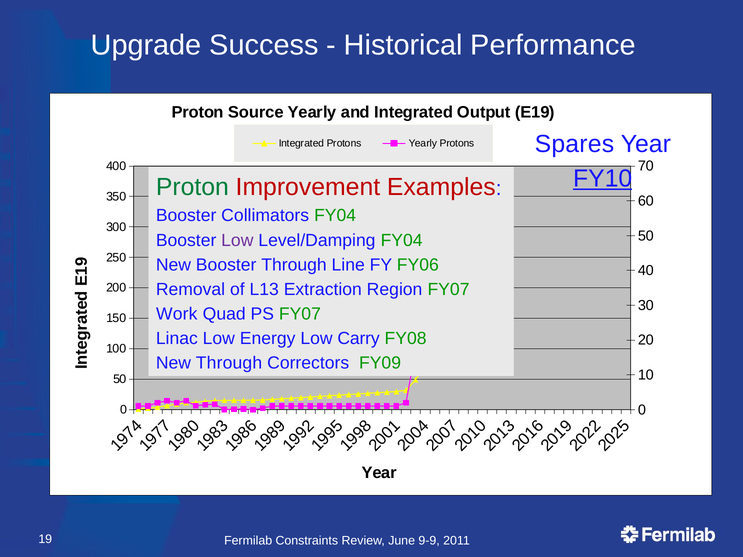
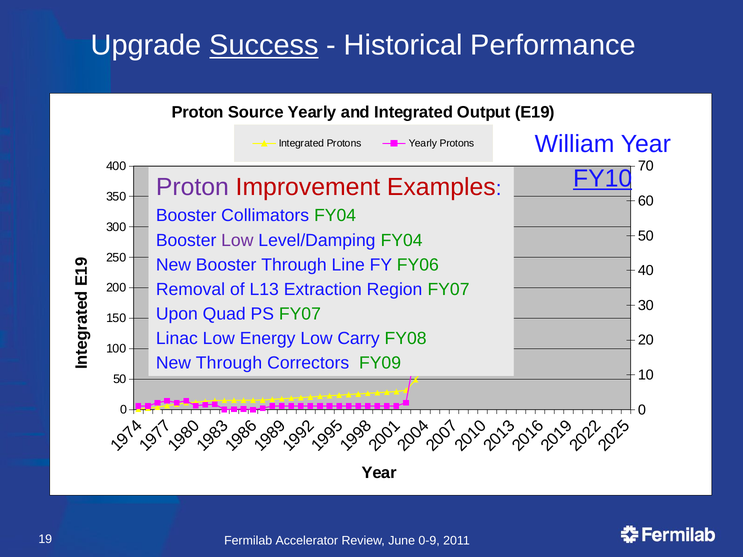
Success underline: none -> present (264, 45)
Spares: Spares -> William (575, 144)
Proton colour: green -> purple (192, 187)
Work: Work -> Upon (177, 314)
Constraints: Constraints -> Accelerator (307, 541)
9-9: 9-9 -> 0-9 (429, 541)
